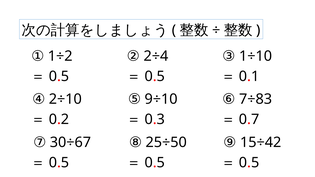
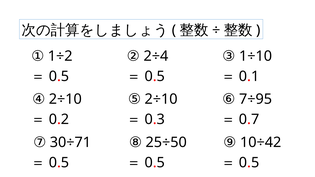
⑤ 9÷10: 9÷10 -> 2÷10 (161, 99)
7÷83: 7÷83 -> 7÷95 (256, 99)
30÷67: 30÷67 -> 30÷71 (71, 142)
15÷42: 15÷42 -> 10÷42 (261, 142)
